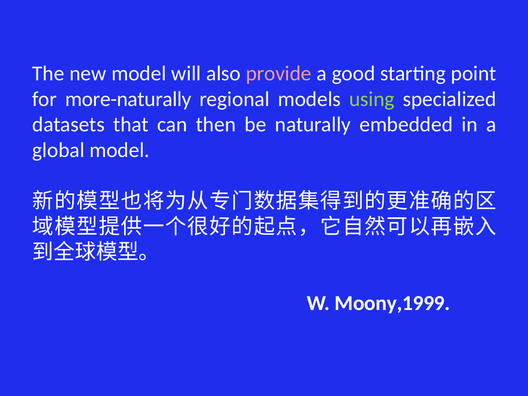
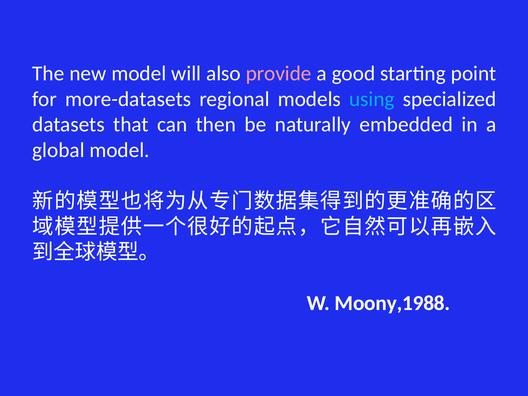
more-naturally: more-naturally -> more-datasets (128, 99)
using colour: light green -> light blue (372, 99)
Moony,1999: Moony,1999 -> Moony,1988 (392, 303)
